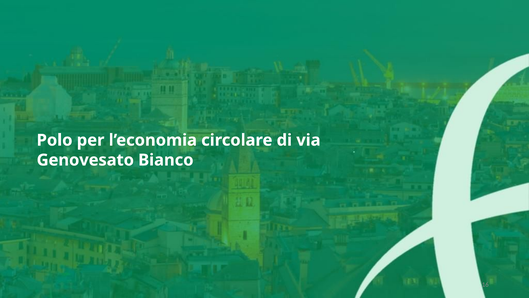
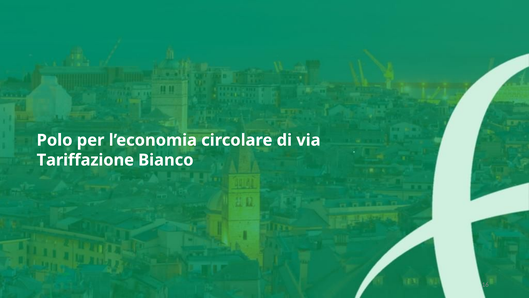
Genovesato: Genovesato -> Tariffazione (85, 160)
